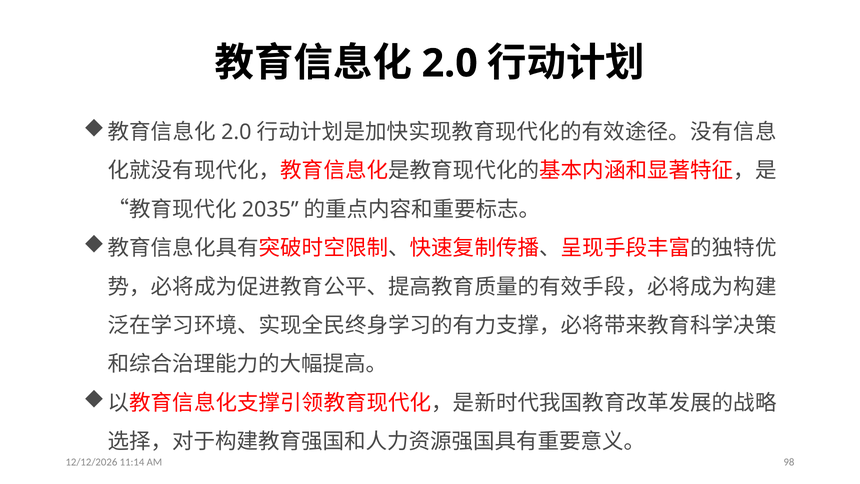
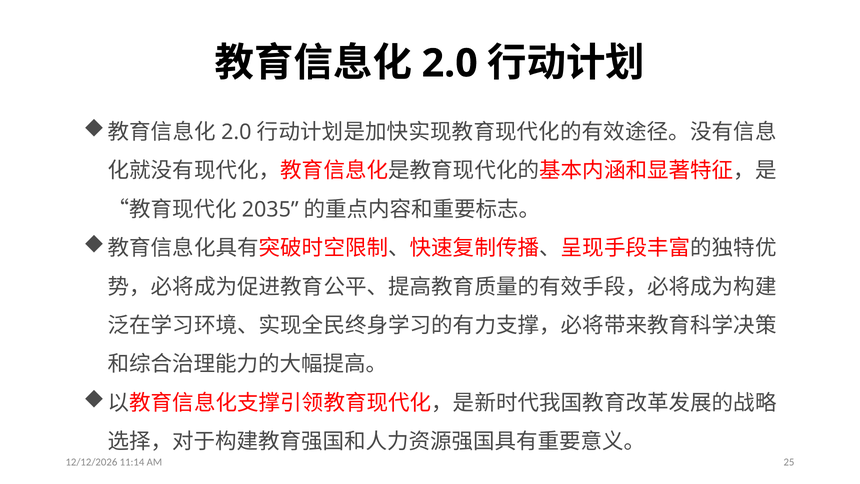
98: 98 -> 25 (789, 462)
